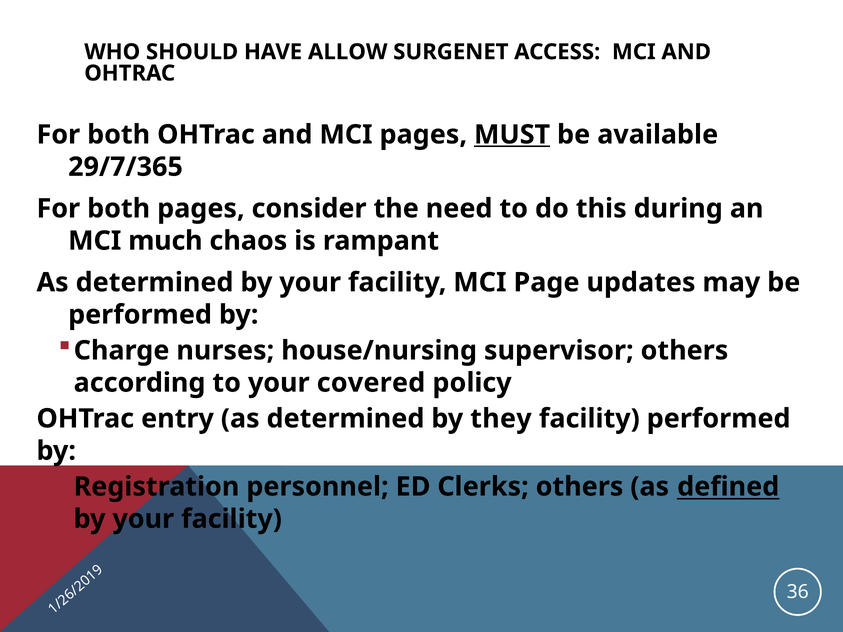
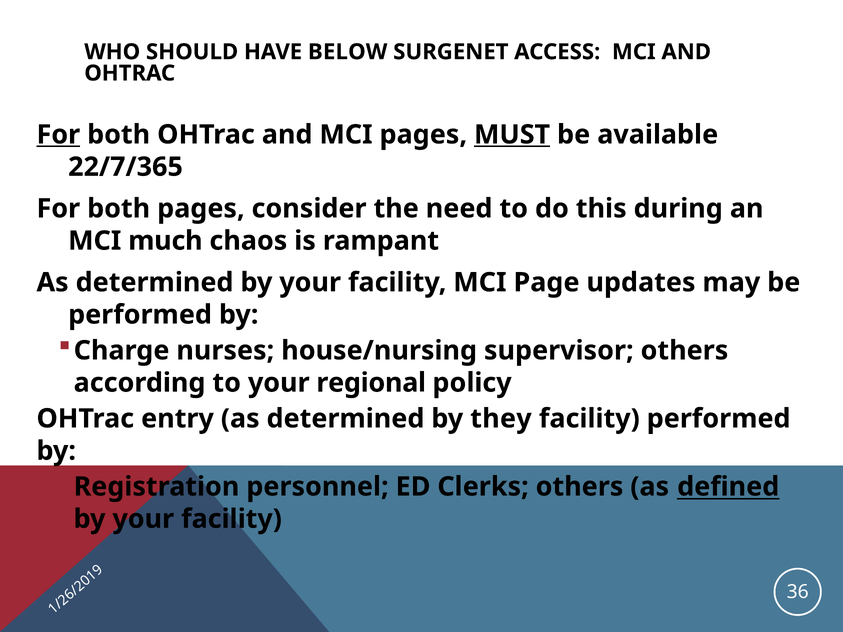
ALLOW: ALLOW -> BELOW (348, 52)
For underline: none -> present (58, 135)
29/7/365: 29/7/365 -> 22/7/365 (126, 167)
covered: covered -> regional (371, 383)
